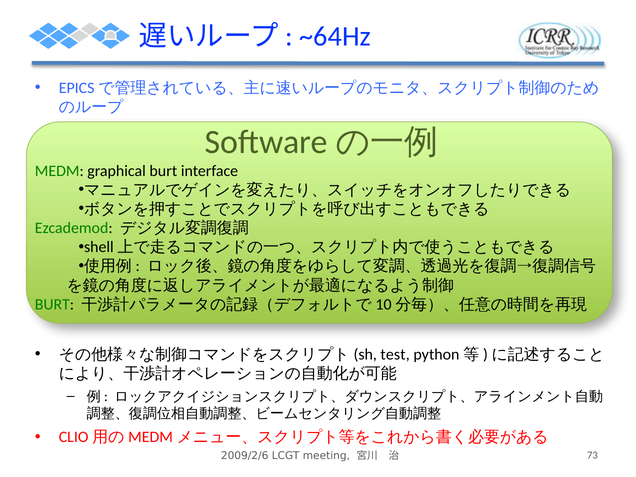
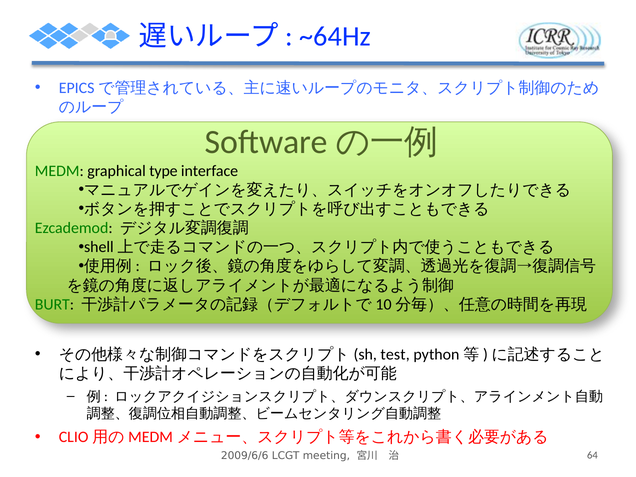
graphical burt: burt -> type (163, 171)
2009/2/6: 2009/2/6 -> 2009/6/6 (245, 456)
73: 73 -> 64 (592, 455)
